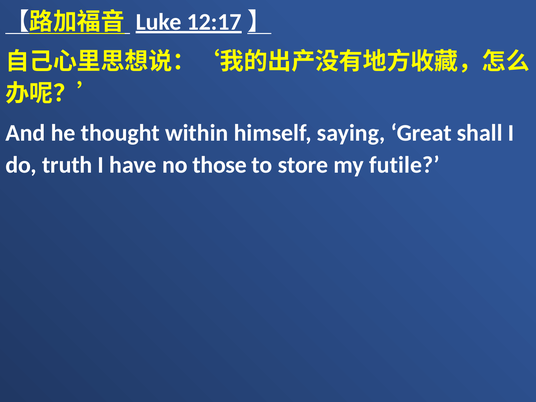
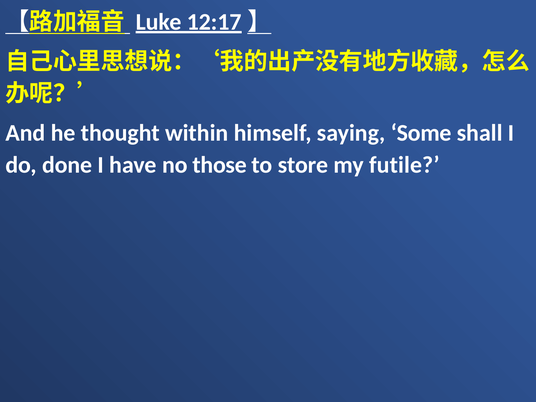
Great: Great -> Some (421, 133)
truth: truth -> done (67, 165)
